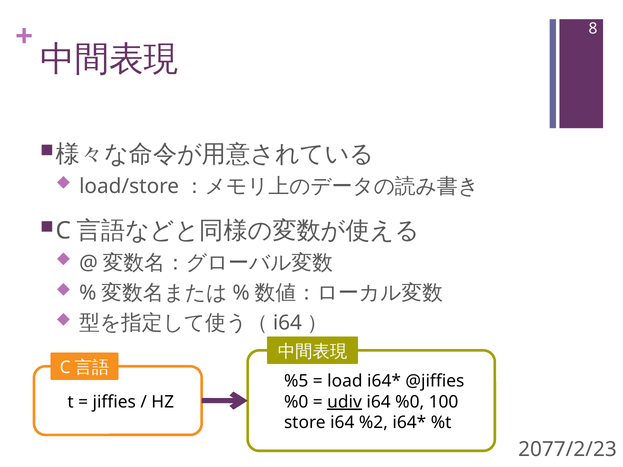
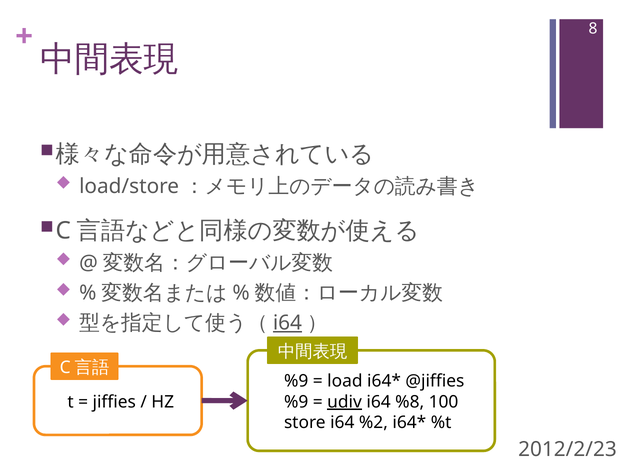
i64 underline: none -> present (287, 323)
%5: %5 -> %9 (296, 381)
%0: %0 -> %9 (296, 402)
i64 %0: %0 -> %8 (410, 402)
2077/2/23: 2077/2/23 -> 2012/2/23 (568, 450)
